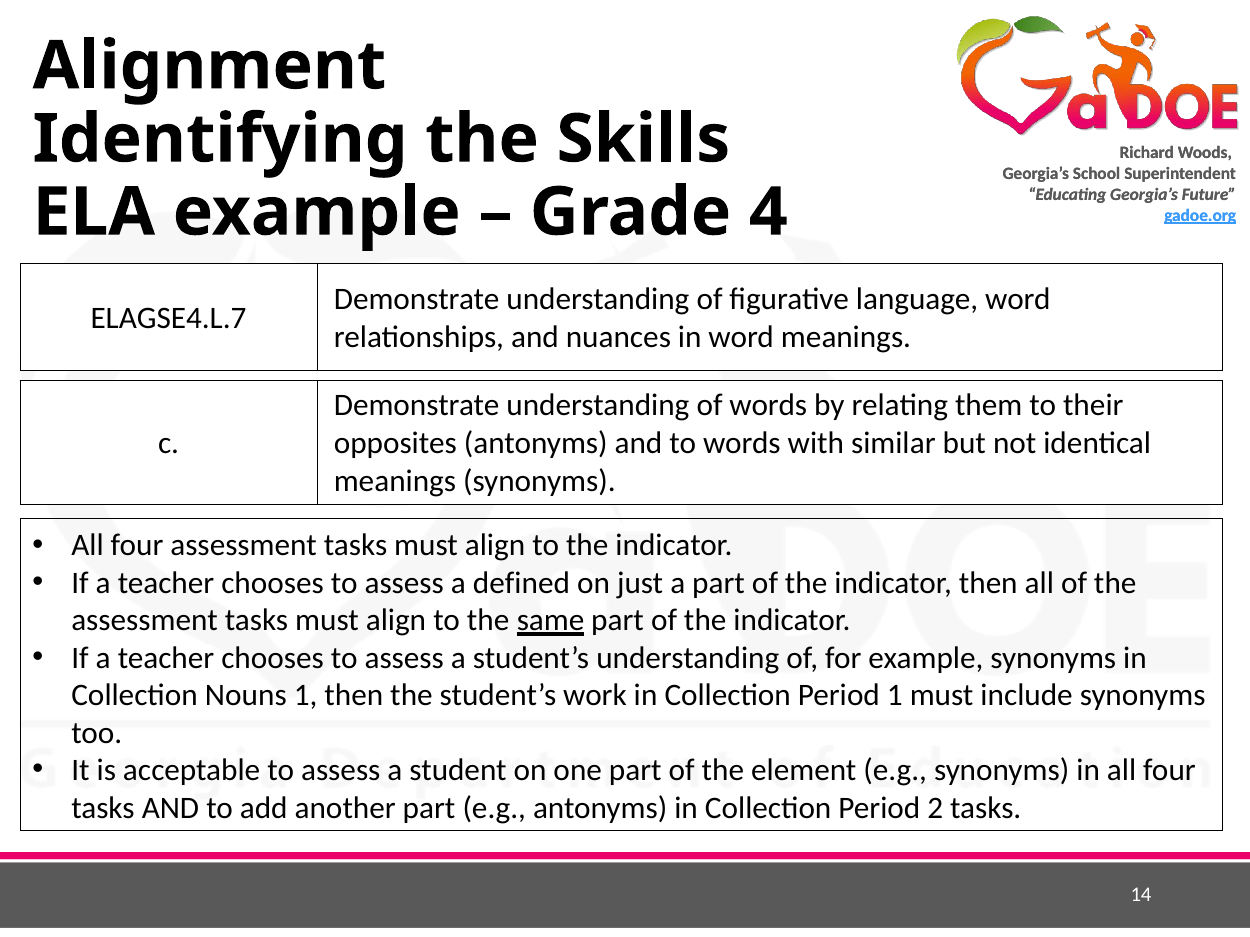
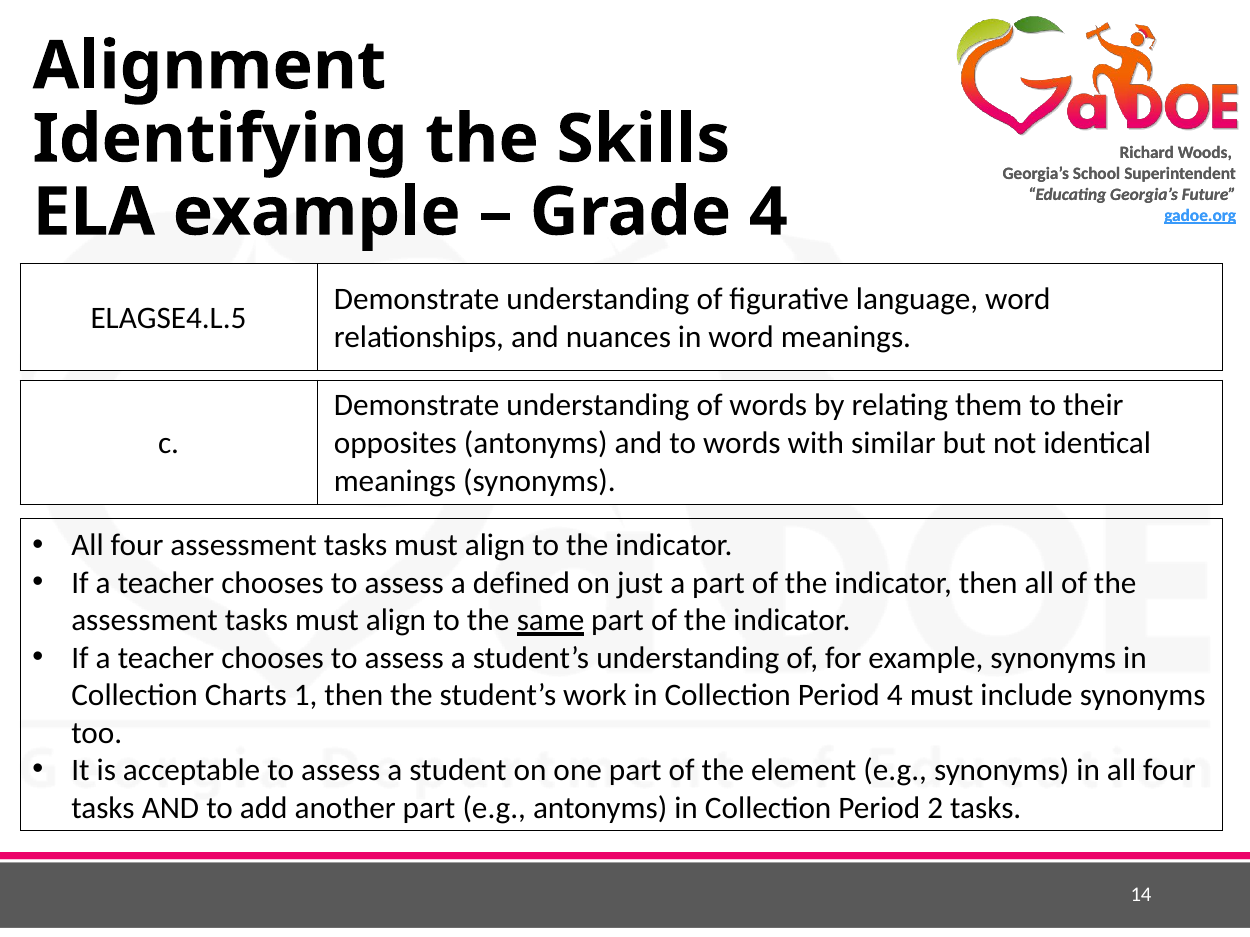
ELAGSE4.L.7: ELAGSE4.L.7 -> ELAGSE4.L.5 (168, 318)
Nouns: Nouns -> Charts (246, 696)
Period 1: 1 -> 4 (895, 696)
